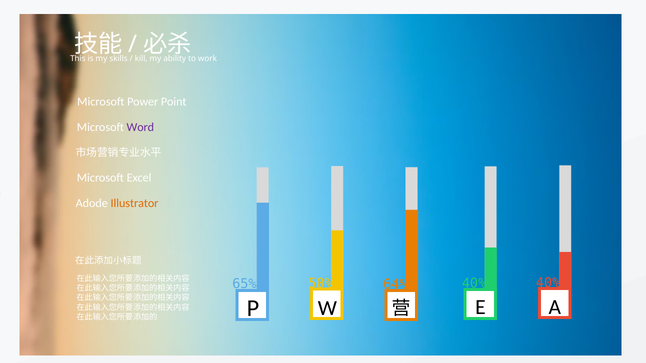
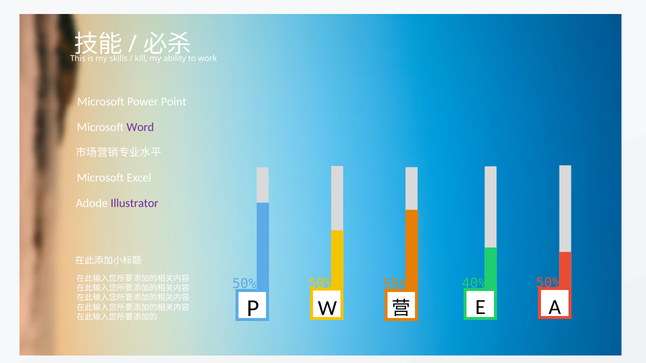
Illustrator colour: orange -> purple (135, 203)
40% 40%: 40% -> 50% (548, 283)
65%: 65% -> 50% (244, 284)
64%: 64% -> 55% (395, 285)
